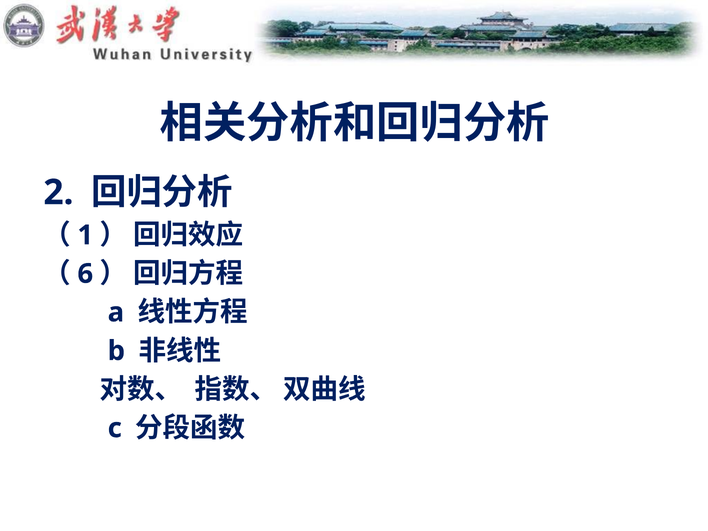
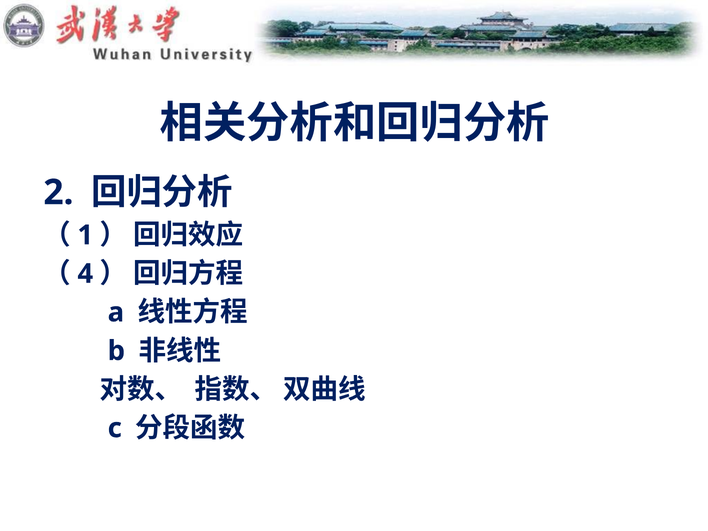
6: 6 -> 4 (85, 274)
